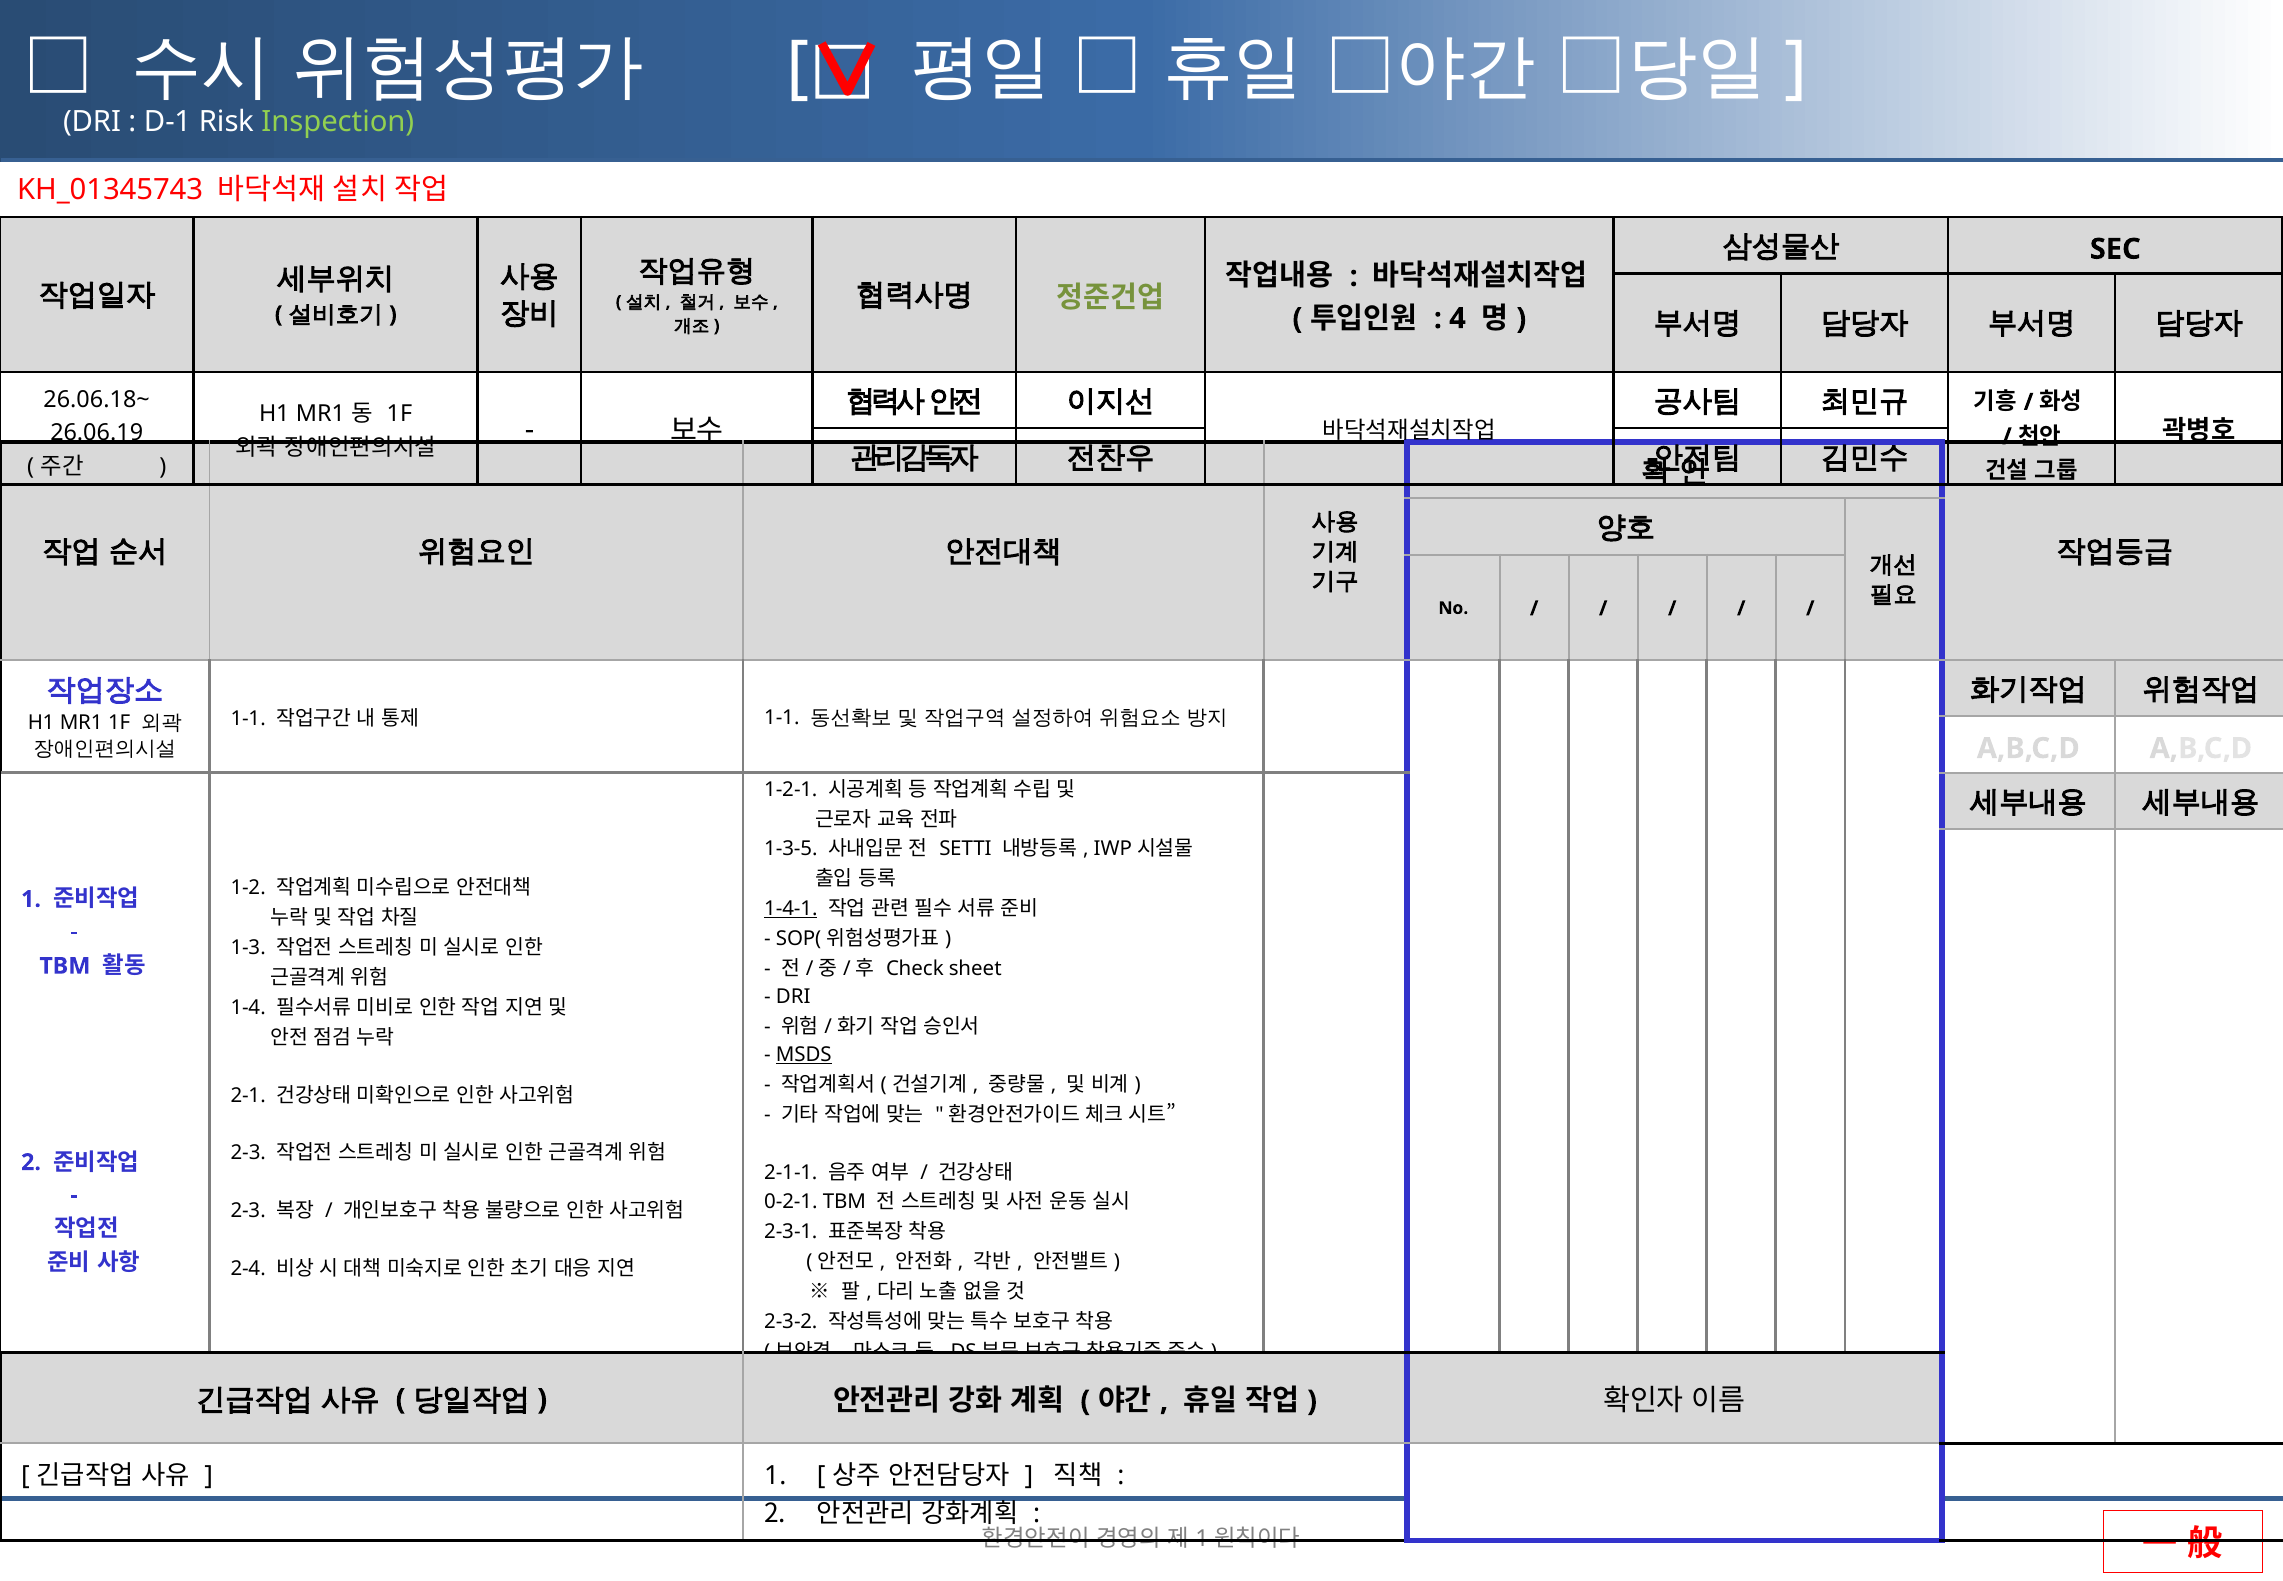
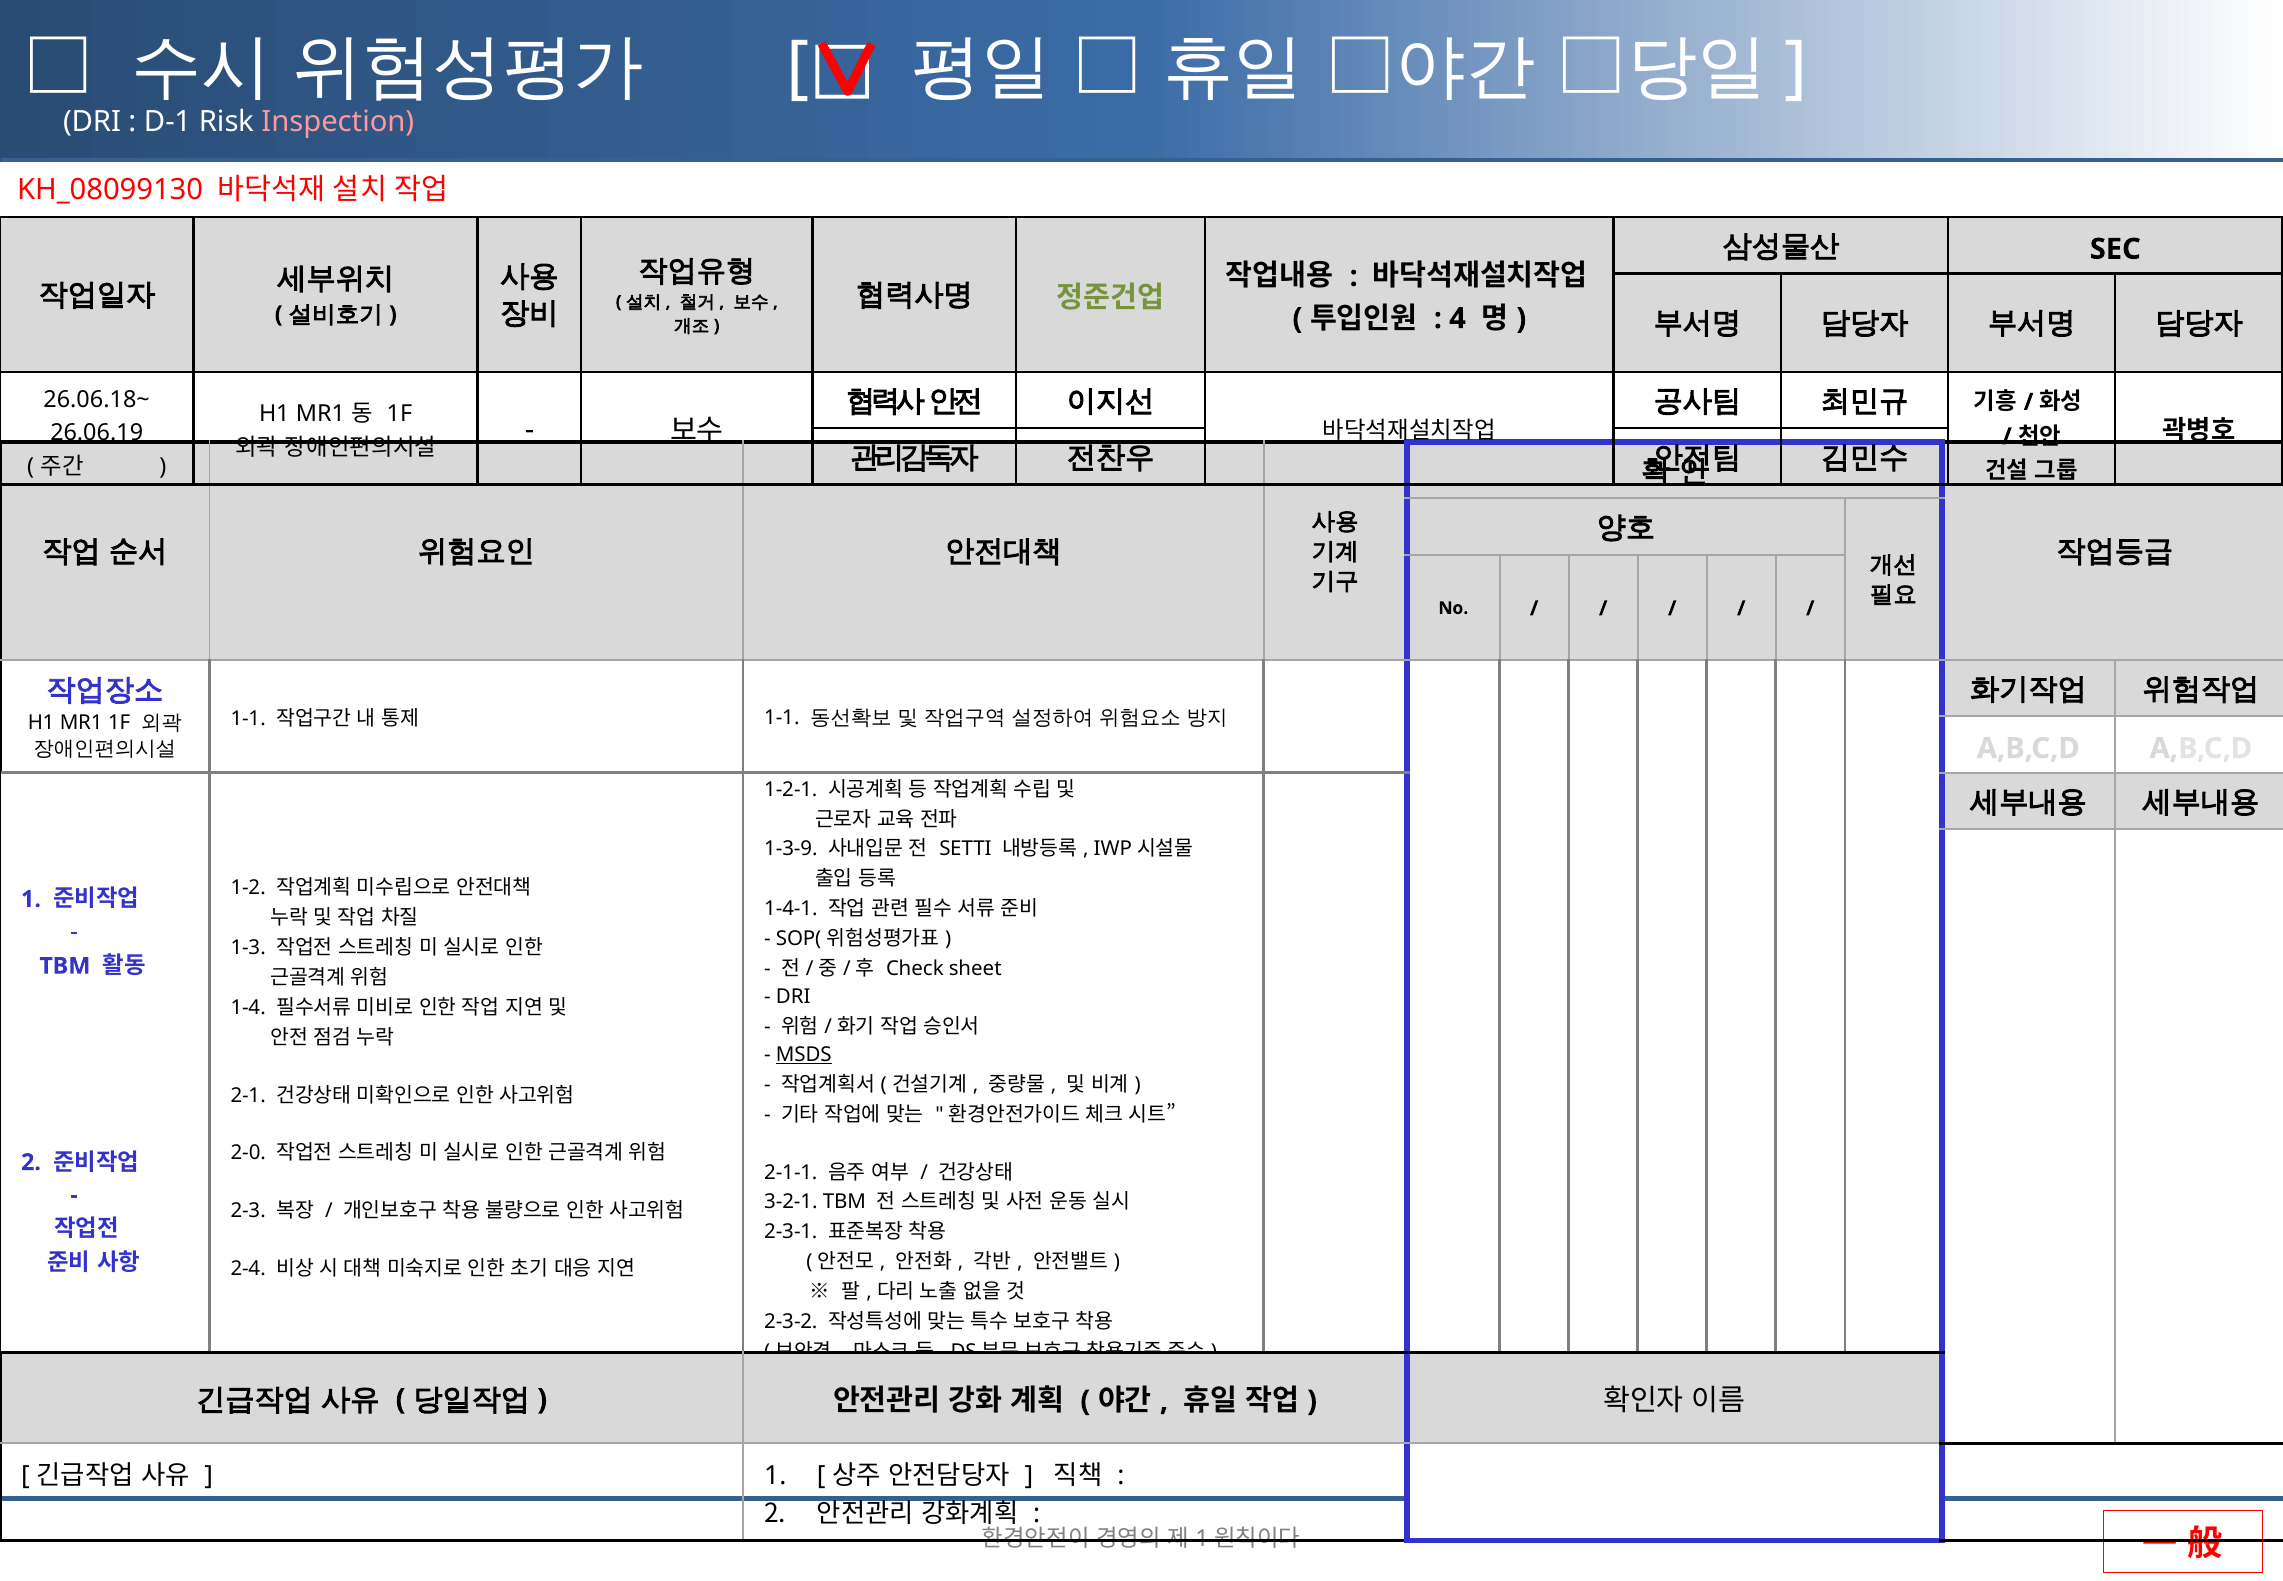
Inspection colour: light green -> pink (338, 121)
KH_01345743: KH_01345743 -> KH_08099130 (110, 190)
1-3-5: 1-3-5 -> 1-3-9 (791, 849)
1-4-1 underline: present -> none (791, 909)
2-3: 2-3 -> 2-0 (248, 1153)
0-2-1: 0-2-1 -> 3-2-1 (791, 1202)
